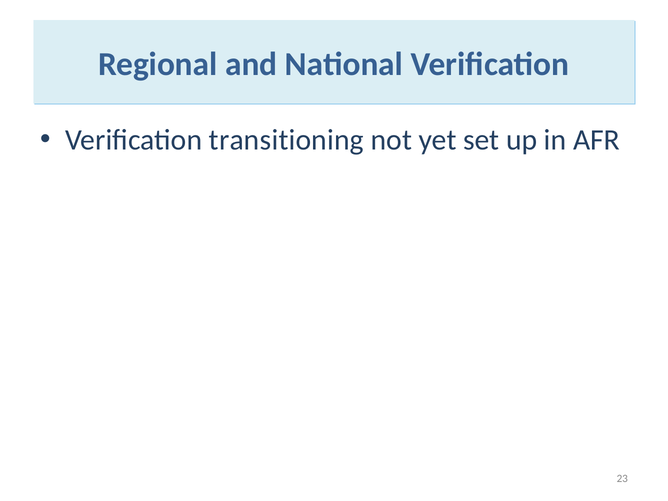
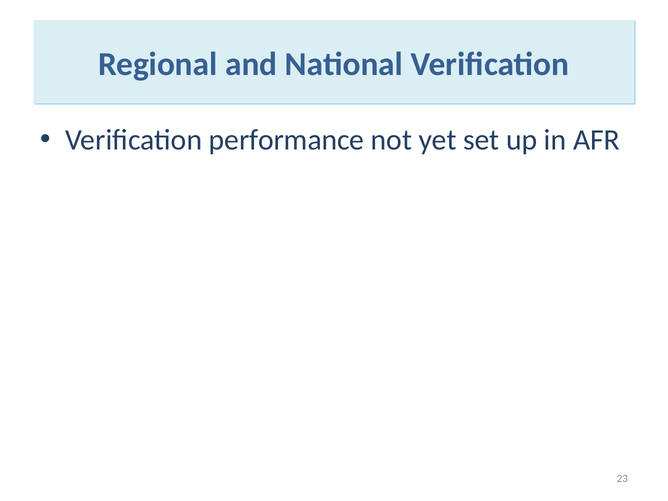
transitioning: transitioning -> performance (287, 140)
